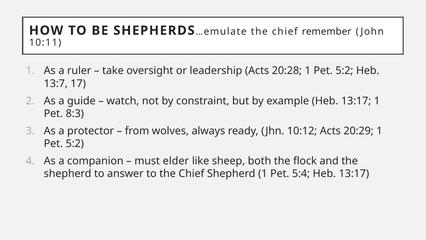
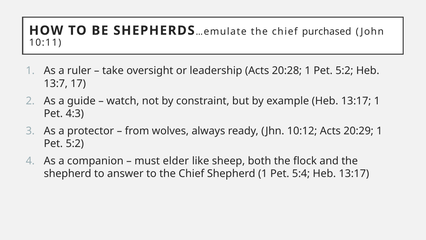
remember: remember -> purchased (327, 31)
8:3: 8:3 -> 4:3 (75, 113)
